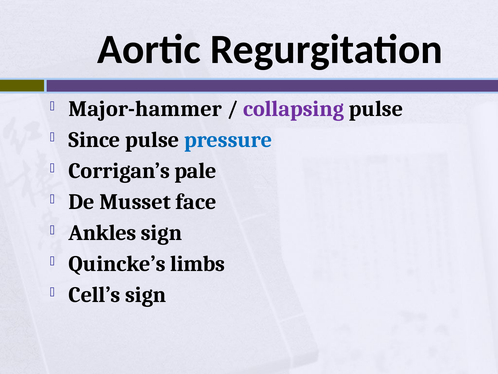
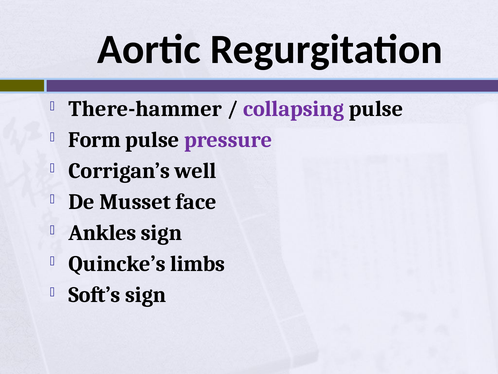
Major-hammer: Major-hammer -> There-hammer (145, 109)
Since: Since -> Form (95, 140)
pressure colour: blue -> purple (228, 140)
pale: pale -> well (195, 171)
Cell’s: Cell’s -> Soft’s (94, 295)
